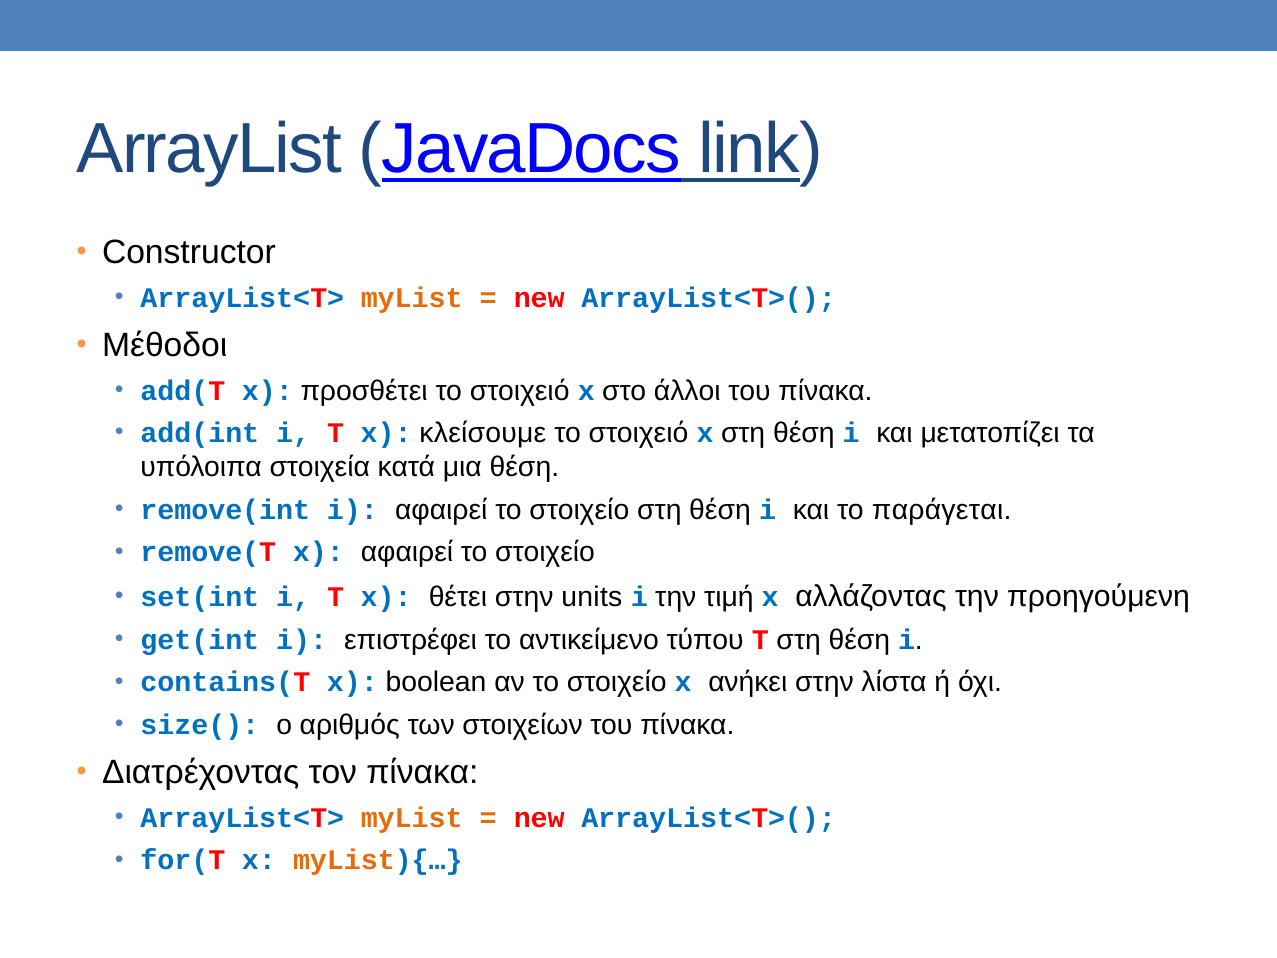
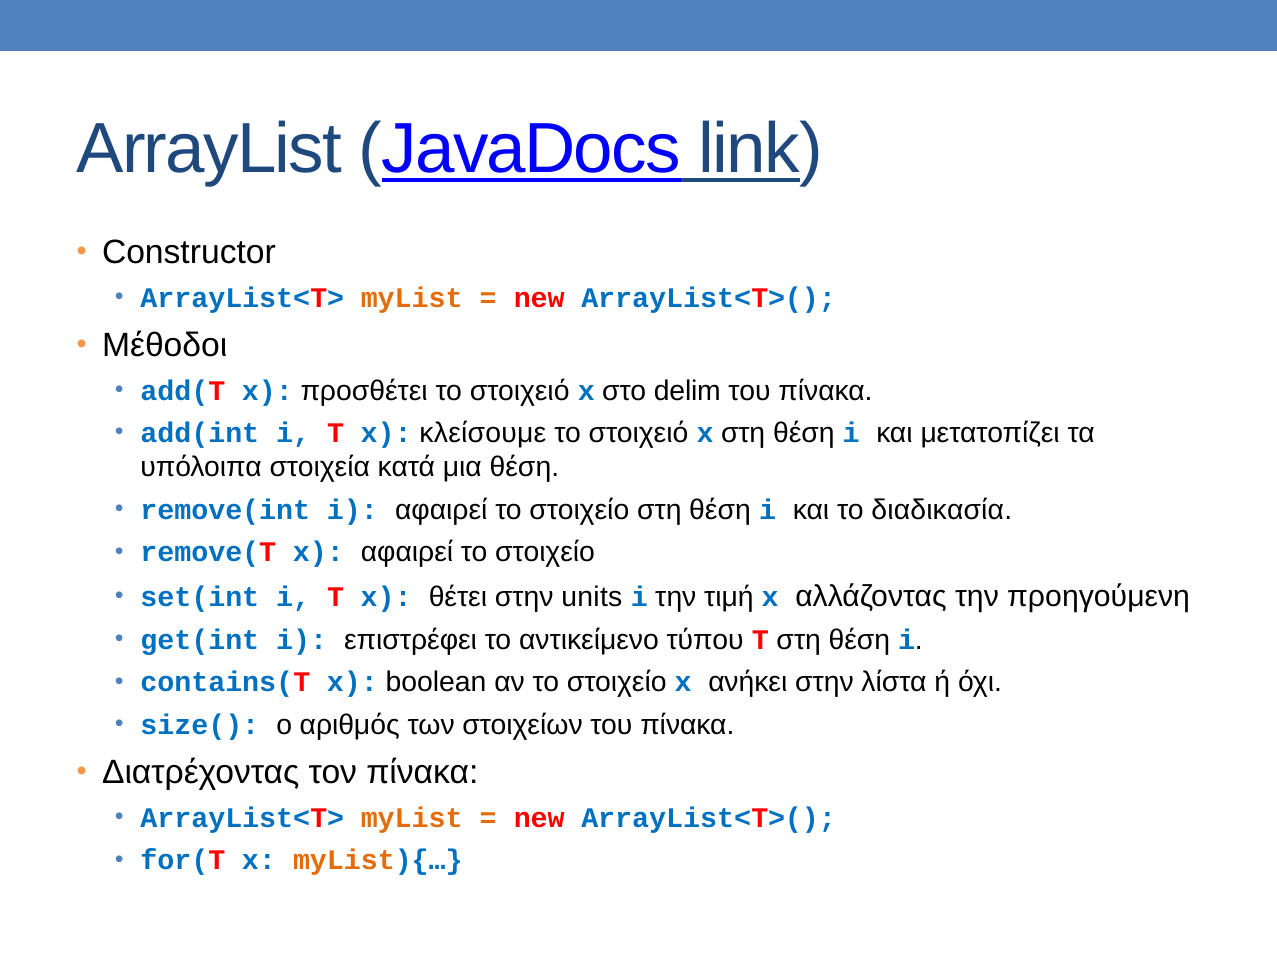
άλλοι: άλλοι -> delim (687, 391)
παράγεται: παράγεται -> διαδικασία (942, 510)
